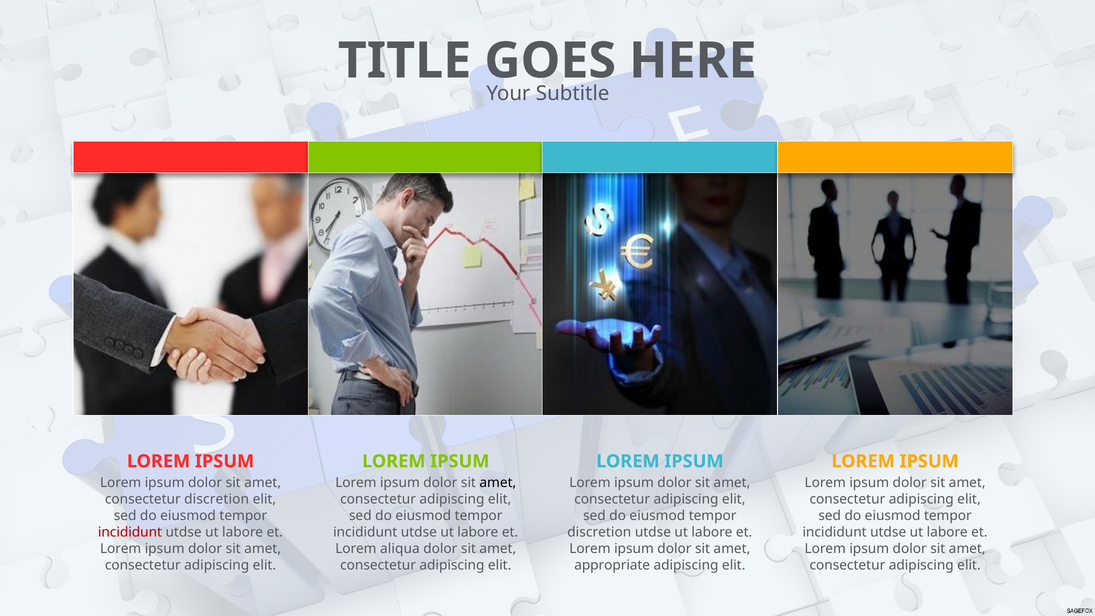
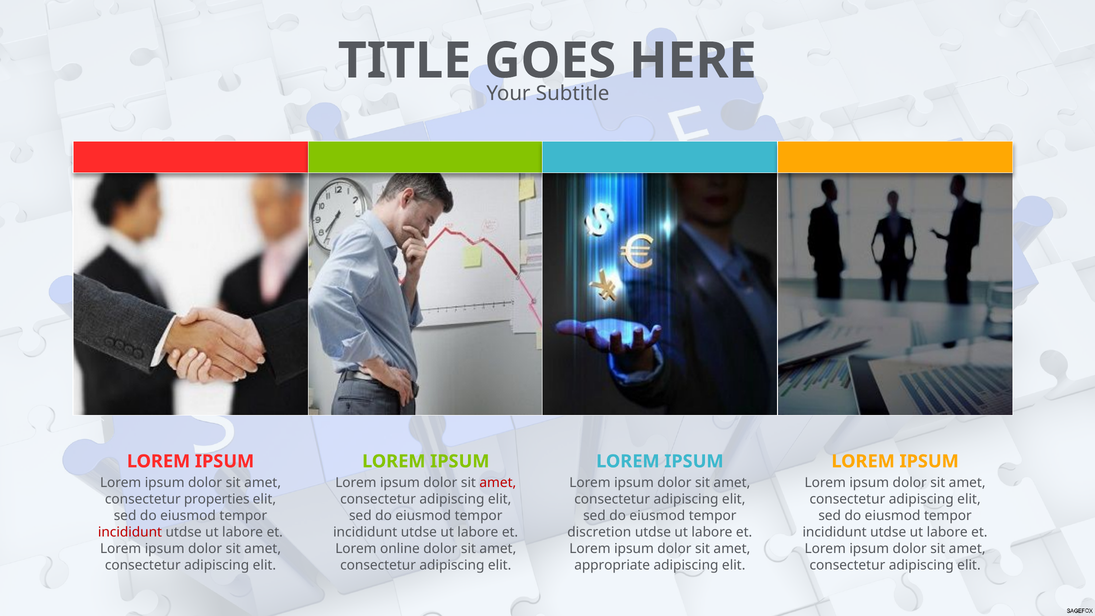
amet colour: black -> red (498, 483)
consectetur discretion: discretion -> properties (217, 499)
aliqua: aliqua -> online (400, 549)
